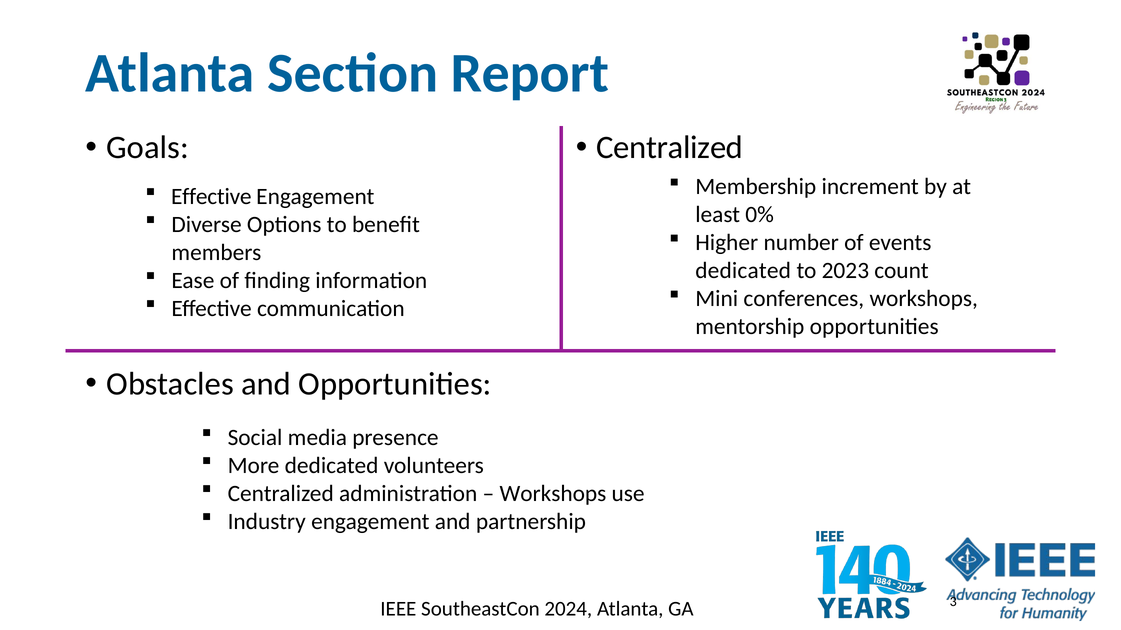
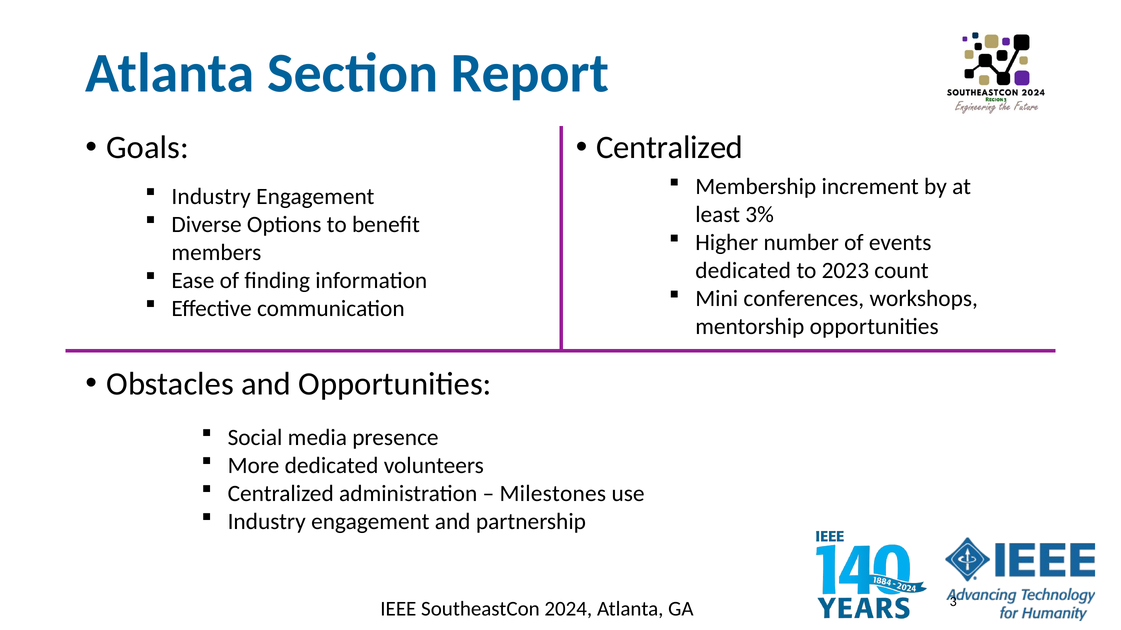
Effective: Effective -> Industry (211, 197)
0%: 0% -> 3% (760, 215)
Workshops: Workshops -> Milestones (553, 494)
